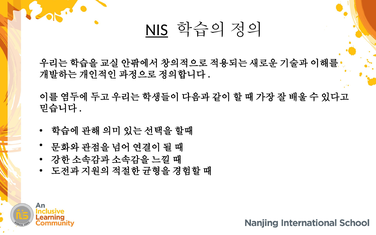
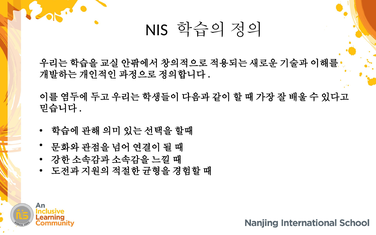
NIS underline: present -> none (157, 30)
